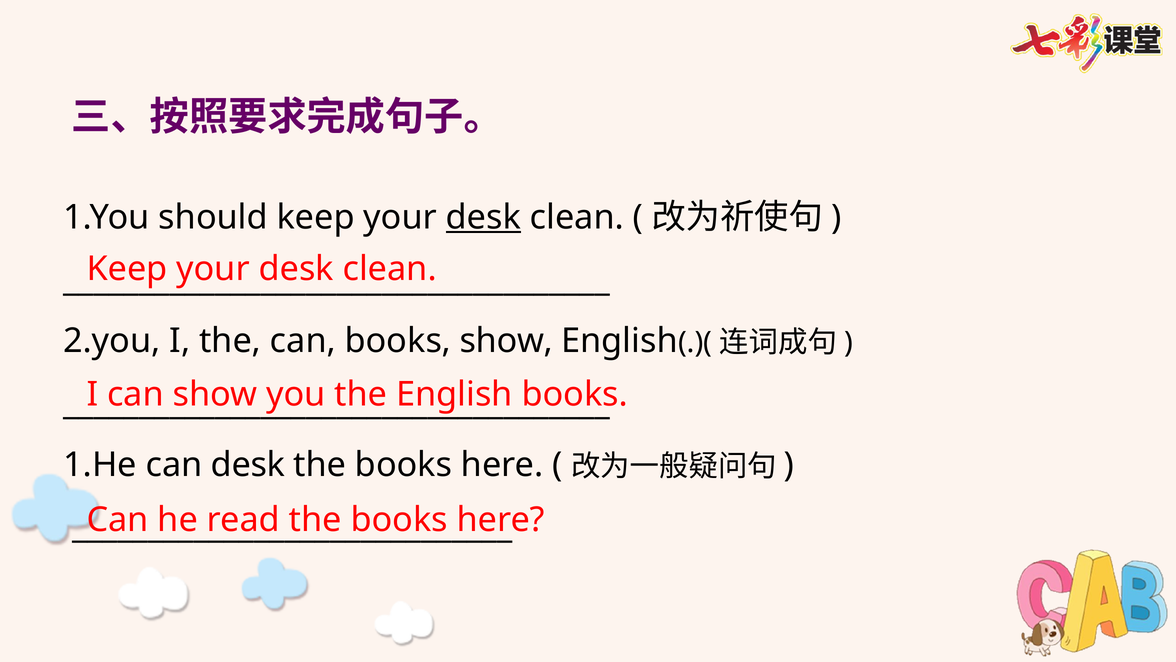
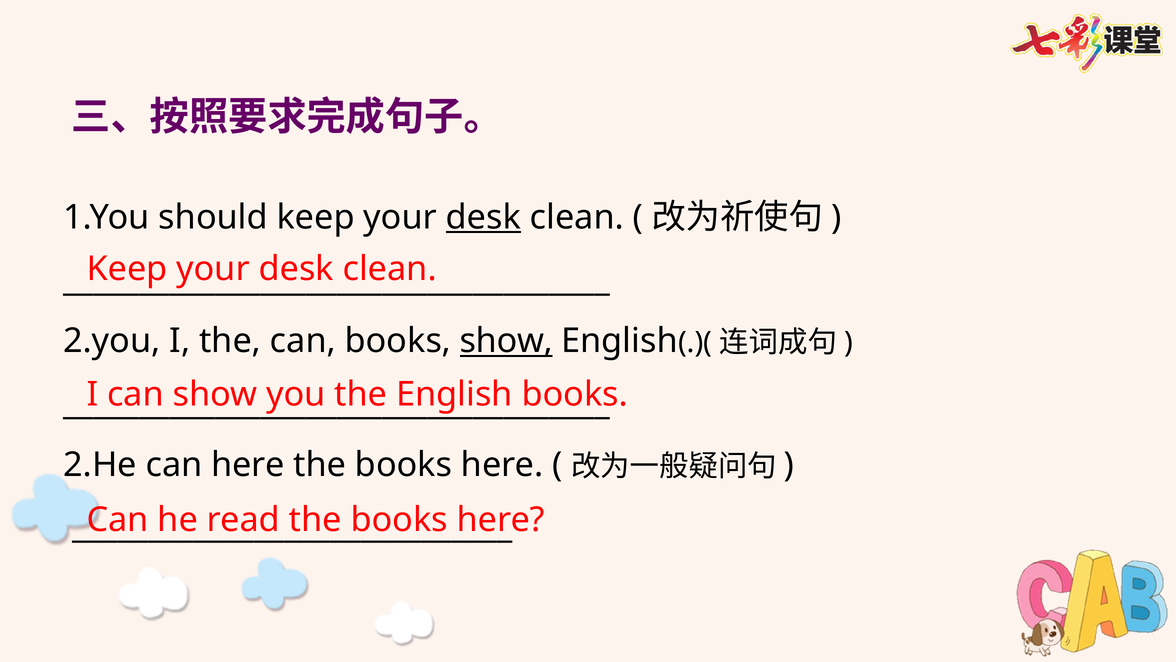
show underline: none -> present (506, 341)
1.He: 1.He -> 2.He (100, 464)
can desk: desk -> here (248, 464)
